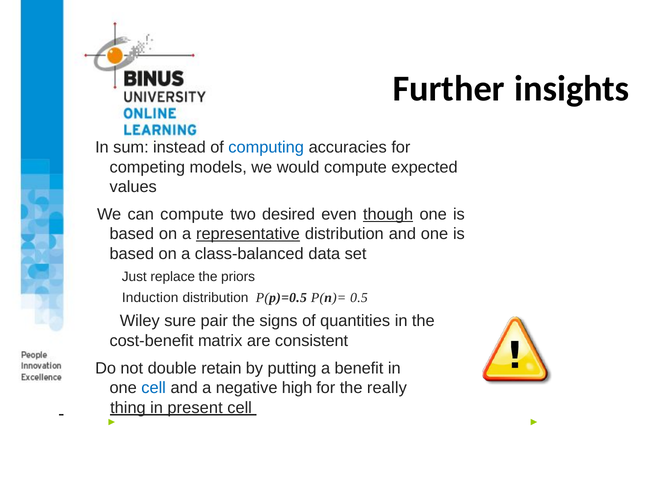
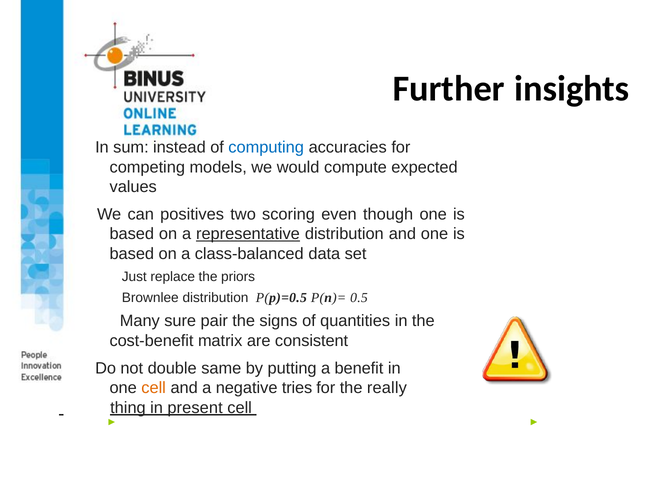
can compute: compute -> positives (192, 214)
desired: desired -> scoring (288, 214)
though underline: present -> none (388, 214)
Induction: Induction -> Brownlee (150, 298)
Wiley: Wiley -> Many (140, 321)
retain: retain -> same (221, 368)
cell colour: blue -> orange (154, 388)
high: high -> tries (297, 388)
